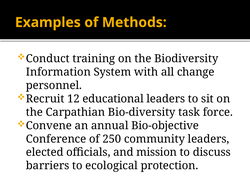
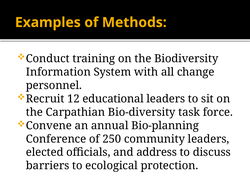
Bio-objective: Bio-objective -> Bio-planning (165, 125)
mission: mission -> address (157, 152)
